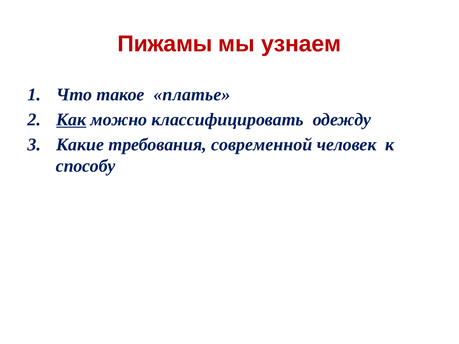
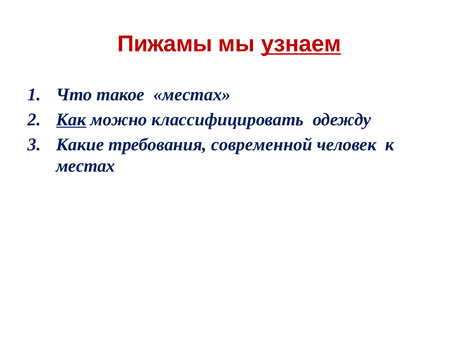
узнаем underline: none -> present (301, 44)
такое платье: платье -> местах (192, 95)
способу: способу -> местах (86, 166)
